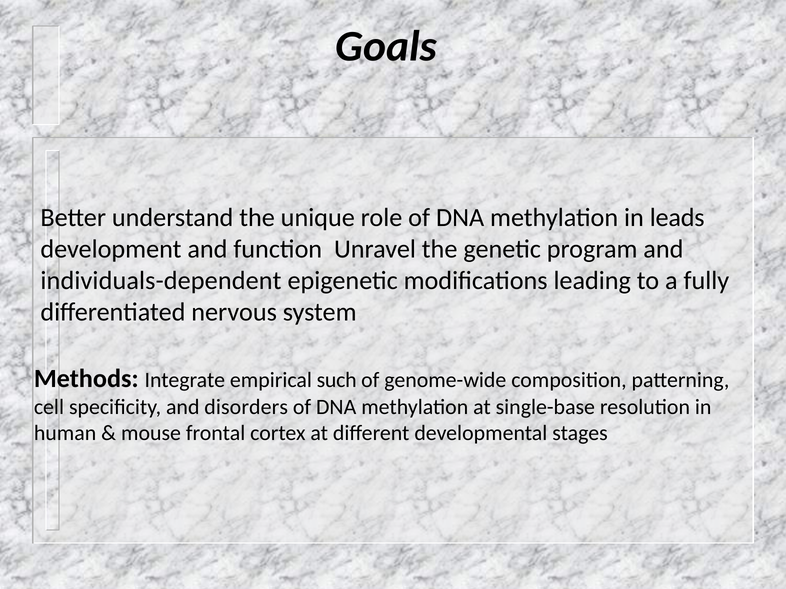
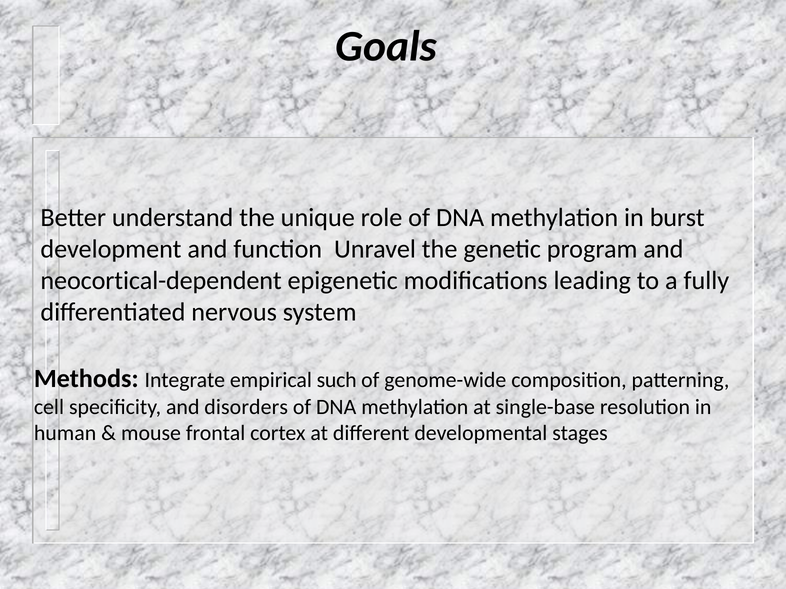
leads: leads -> burst (677, 218)
individuals-dependent: individuals-dependent -> neocortical-dependent (161, 281)
